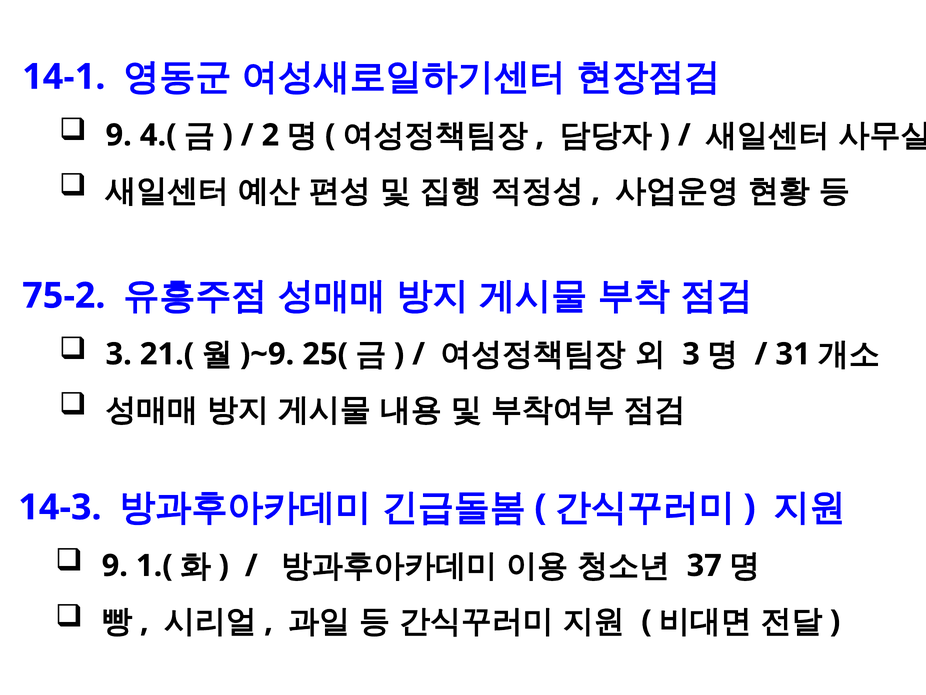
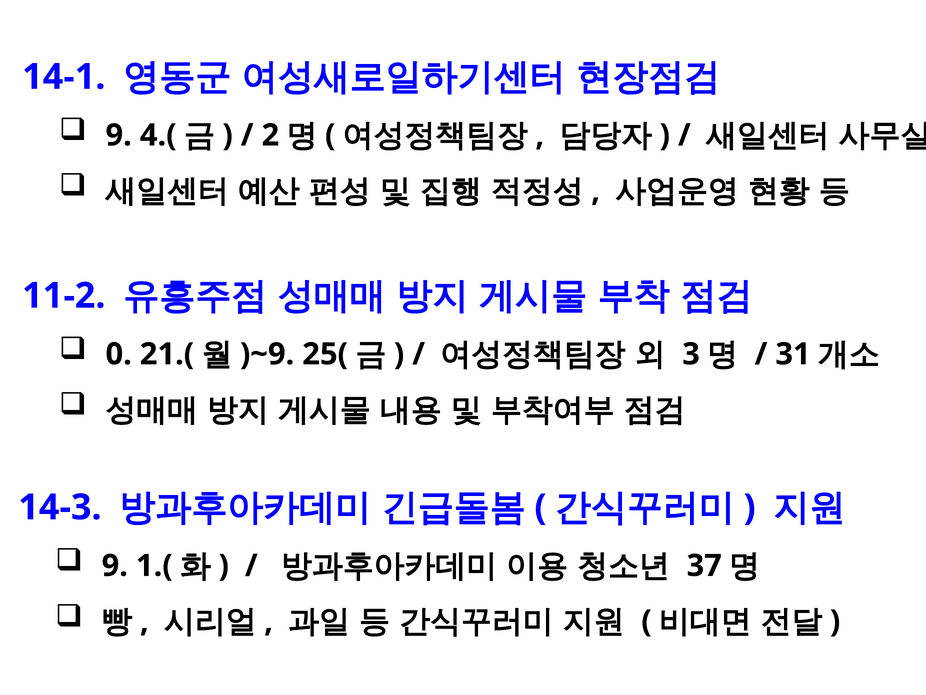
75-2: 75-2 -> 11-2 (64, 296)
3: 3 -> 0 (119, 354)
